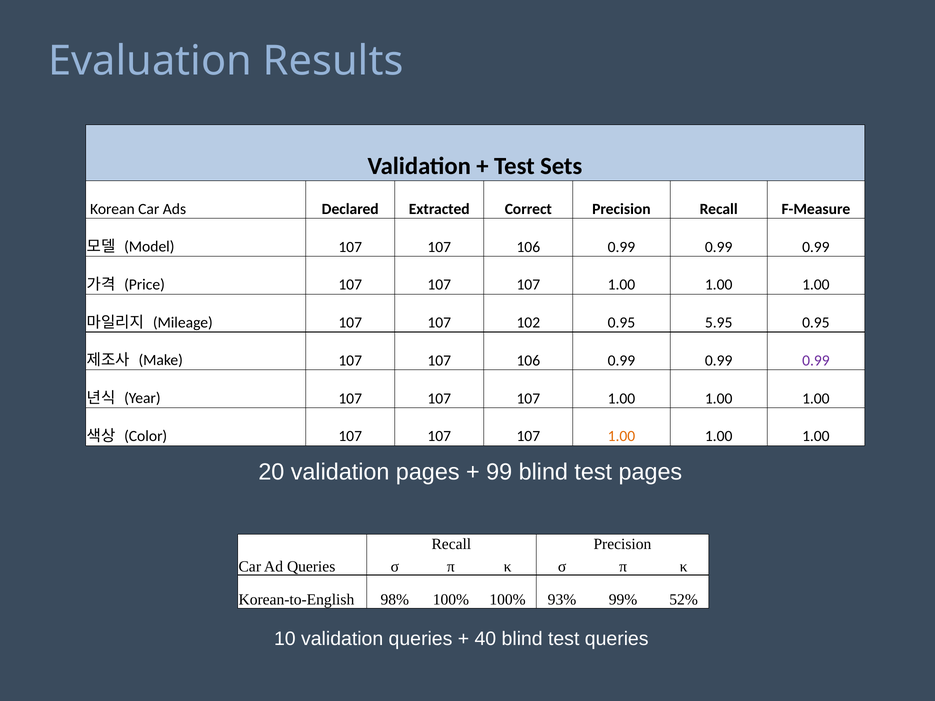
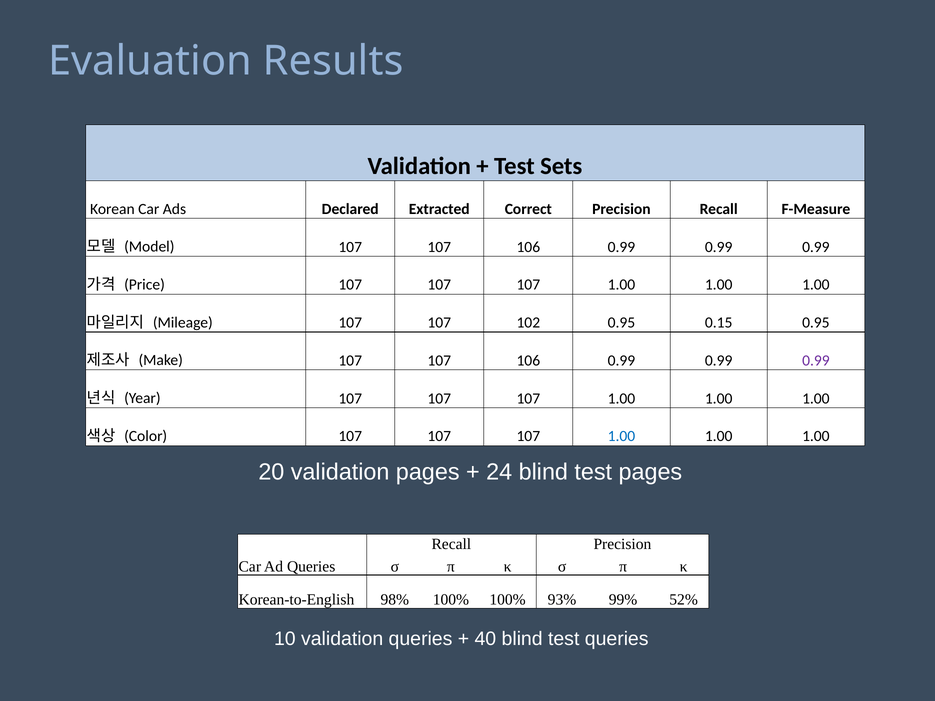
5.95: 5.95 -> 0.15 (719, 323)
1.00 colour: orange -> blue (621, 436)
99: 99 -> 24 (499, 472)
